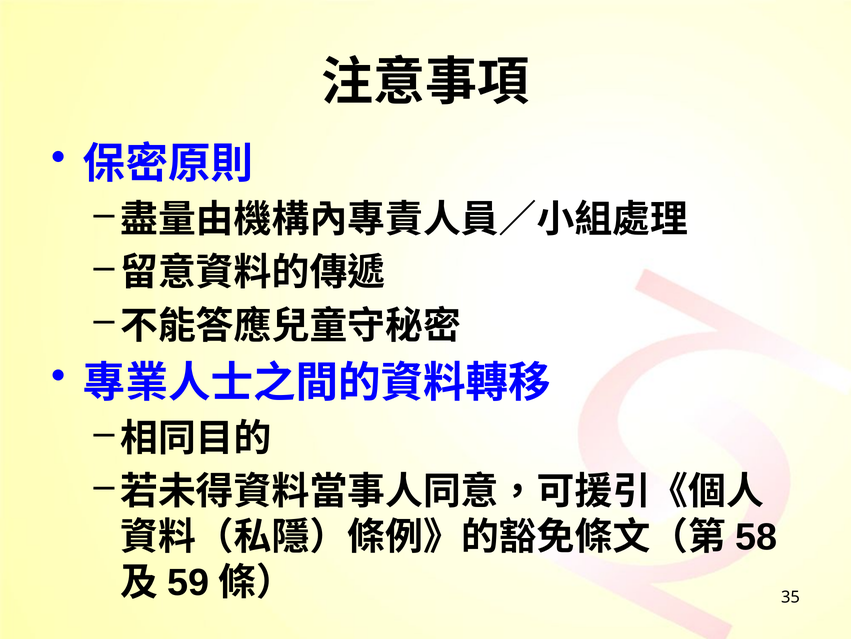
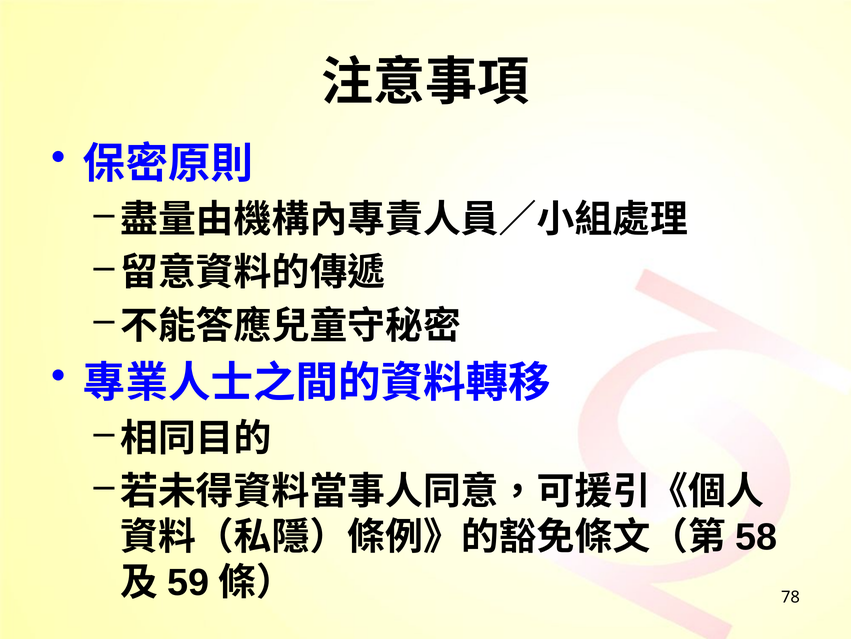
35: 35 -> 78 (791, 597)
